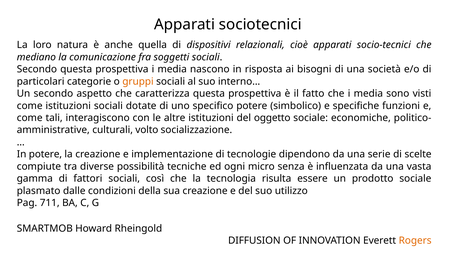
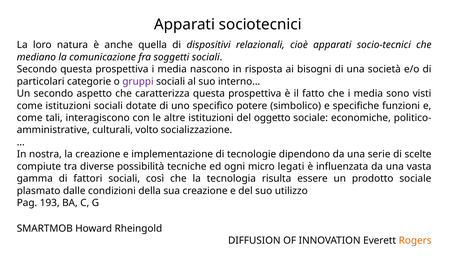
gruppi colour: orange -> purple (138, 82)
In potere: potere -> nostra (45, 155)
senza: senza -> legati (291, 167)
711: 711 -> 193 (50, 203)
